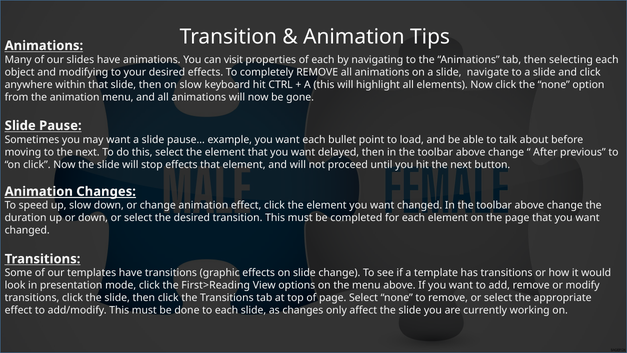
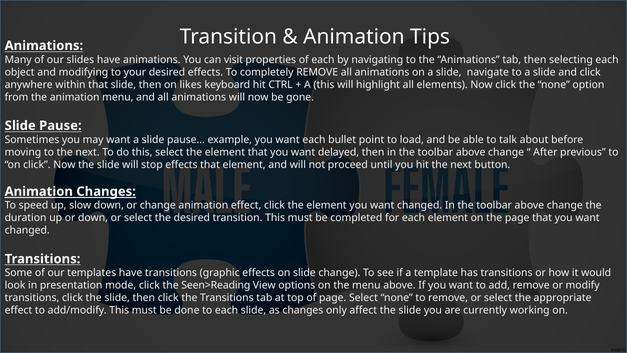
on slow: slow -> likes (191, 85)
First>Reading: First>Reading -> Seen>Reading (216, 285)
